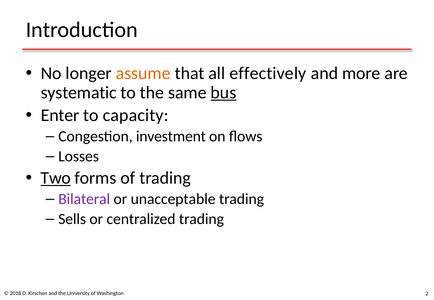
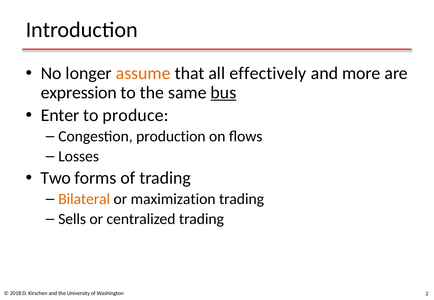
systematic: systematic -> expression (79, 93)
capacity: capacity -> produce (136, 115)
investment: investment -> production (171, 137)
Two underline: present -> none (56, 178)
Bilateral colour: purple -> orange (84, 199)
unacceptable: unacceptable -> maximization (173, 199)
